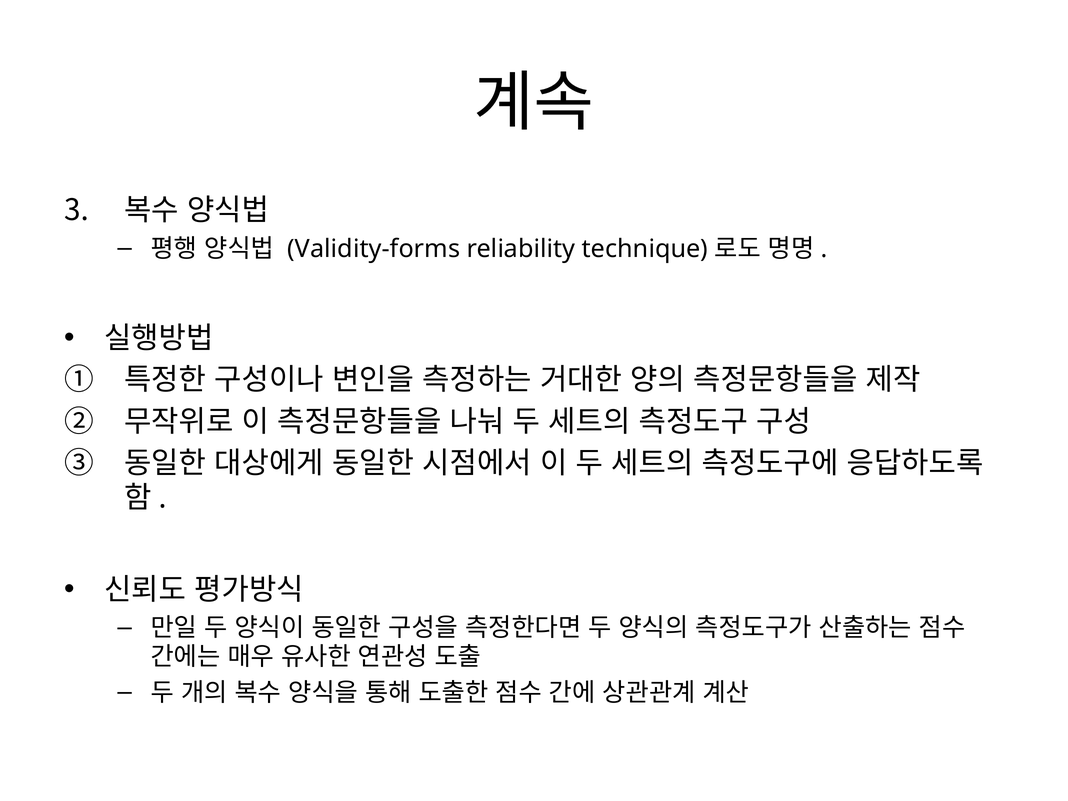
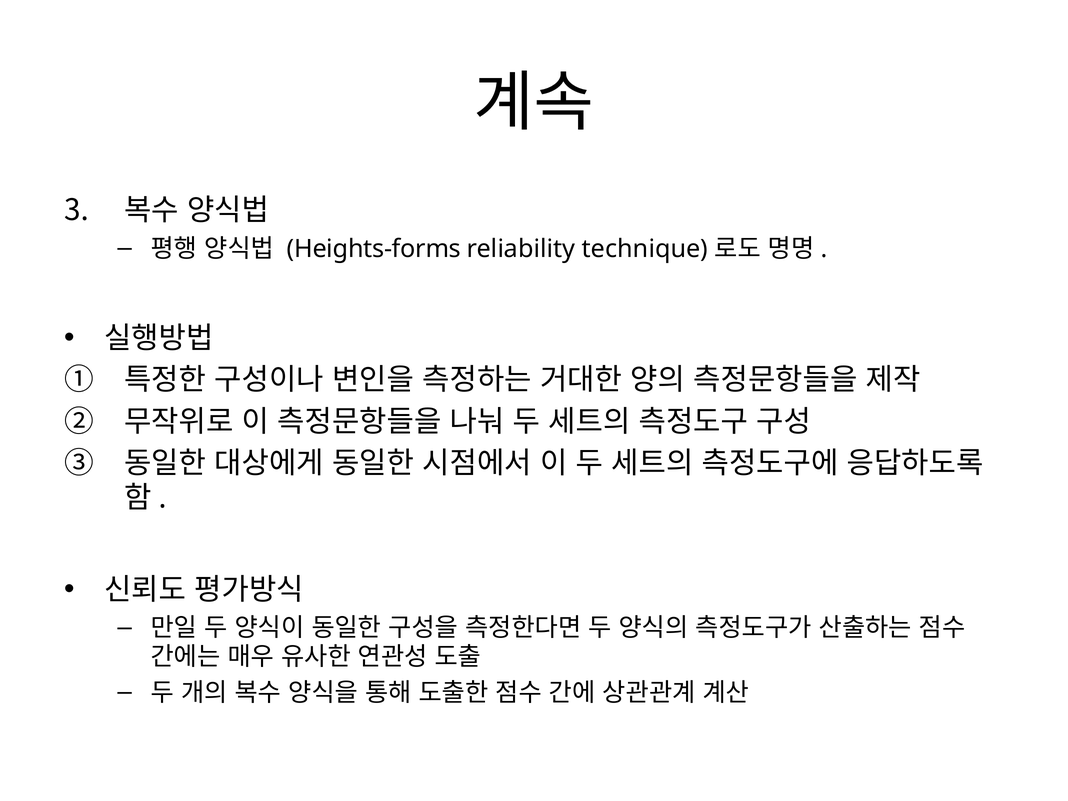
Validity-forms: Validity-forms -> Heights-forms (374, 249)
